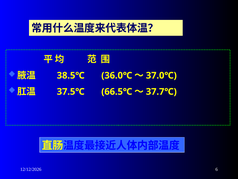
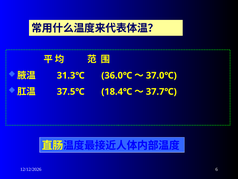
38.5℃: 38.5℃ -> 31.3℃ (71, 75)
66.5℃: 66.5℃ -> 18.4℃ (117, 91)
